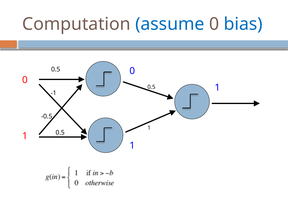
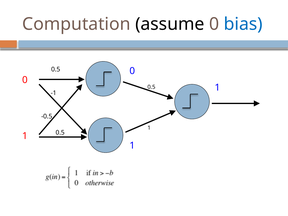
assume colour: blue -> black (170, 24)
